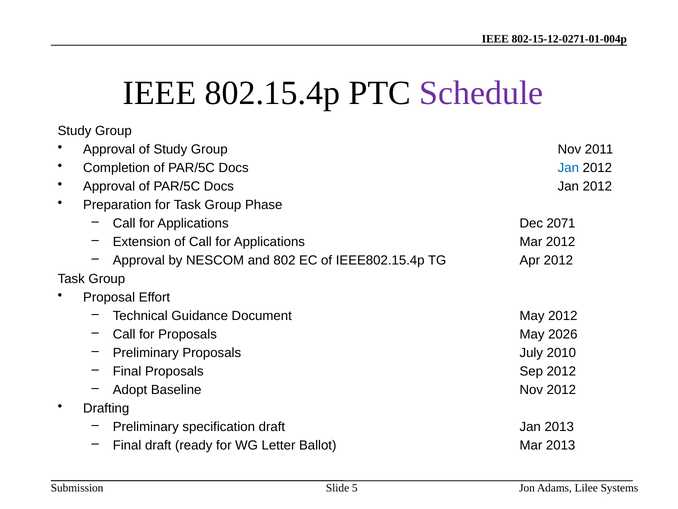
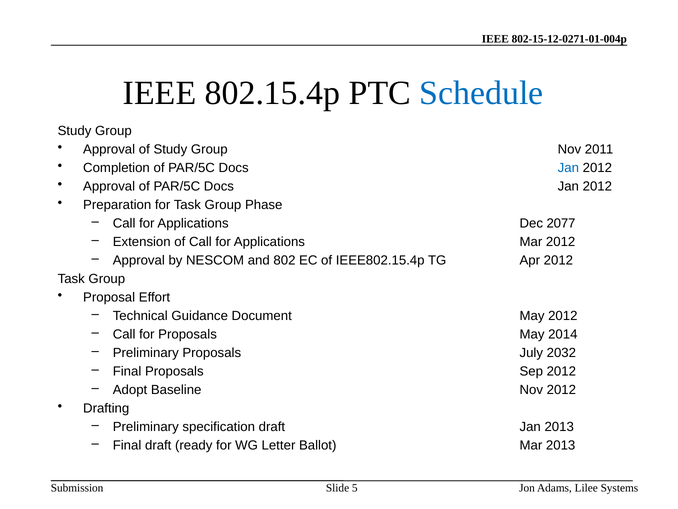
Schedule colour: purple -> blue (481, 93)
2071: 2071 -> 2077 (561, 223)
2026: 2026 -> 2014 (563, 334)
2010: 2010 -> 2032 (561, 353)
